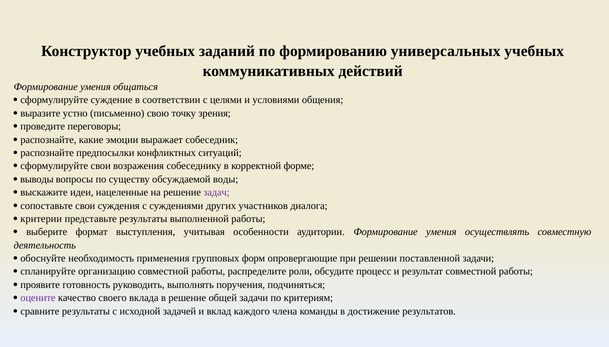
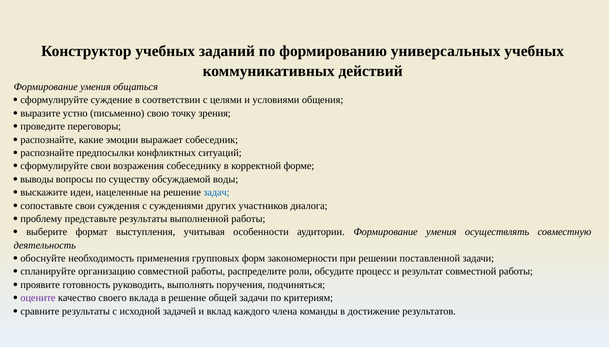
задач colour: purple -> blue (217, 193)
критерии: критерии -> проблему (41, 219)
опровергающие: опровергающие -> закономерности (302, 259)
